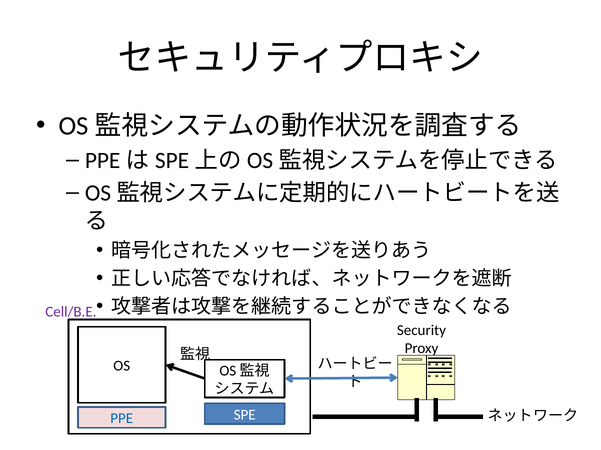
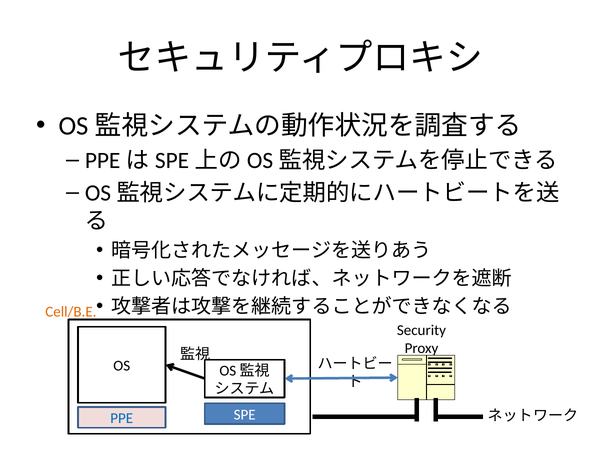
Cell/B.E colour: purple -> orange (71, 312)
